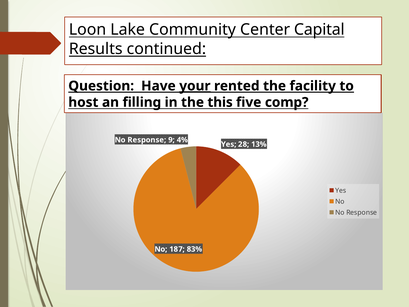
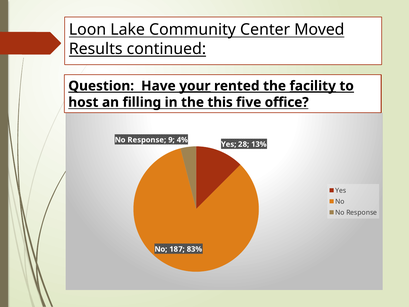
Capital: Capital -> Moved (319, 30)
facility underline: none -> present (313, 86)
comp: comp -> office (287, 102)
